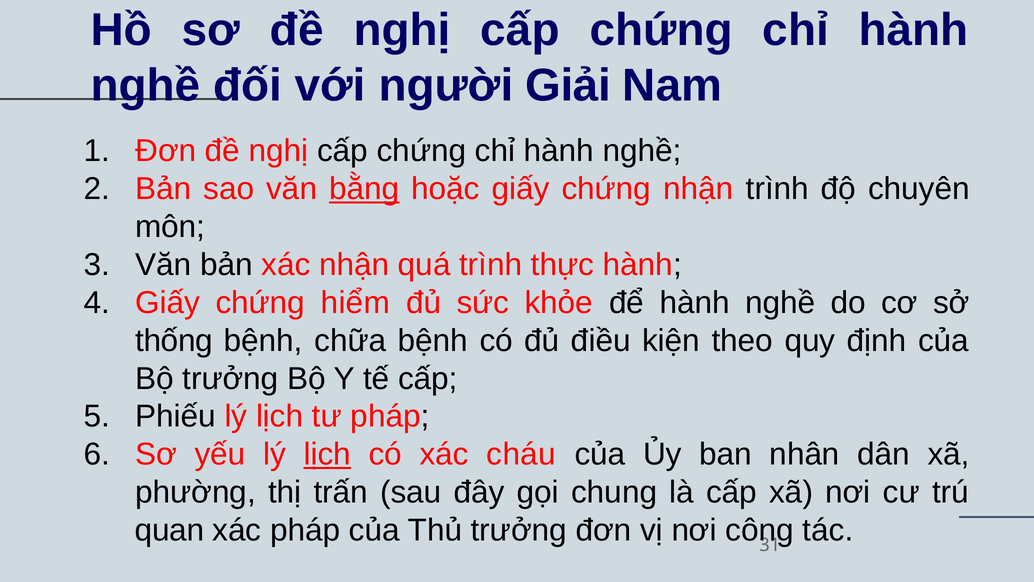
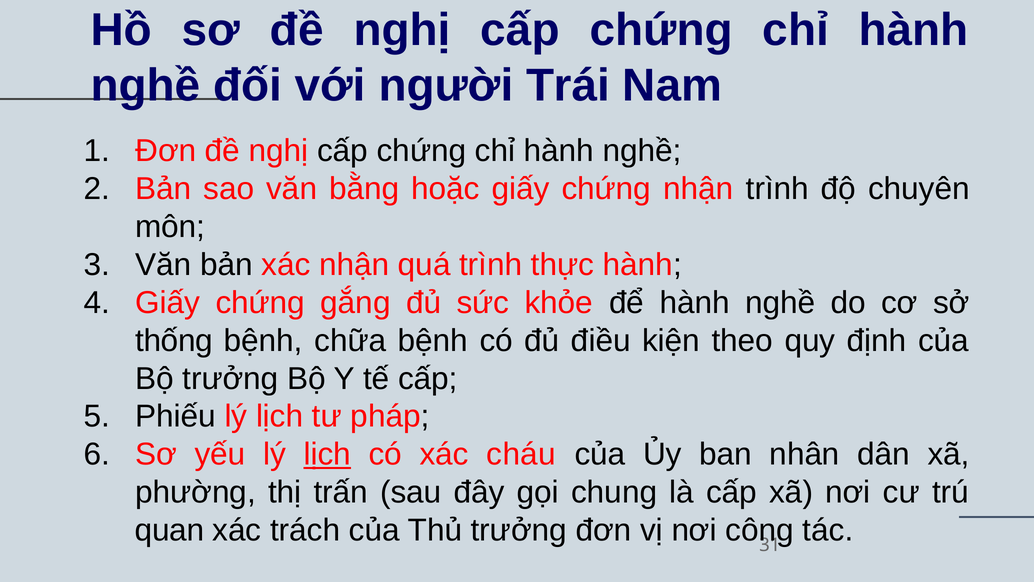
Giải: Giải -> Trái (568, 85)
bằng underline: present -> none (364, 189)
hiểm: hiểm -> gắng (356, 303)
xác pháp: pháp -> trách (305, 530)
